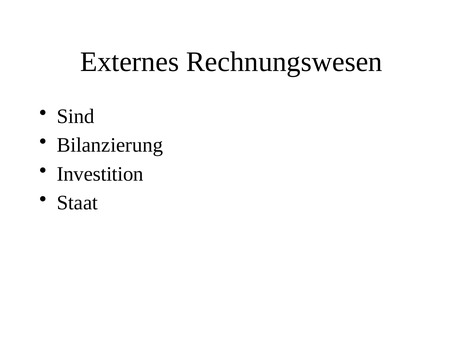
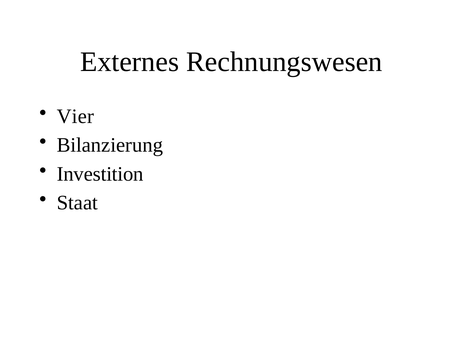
Sind: Sind -> Vier (75, 116)
